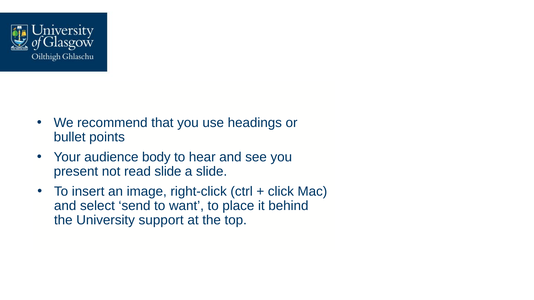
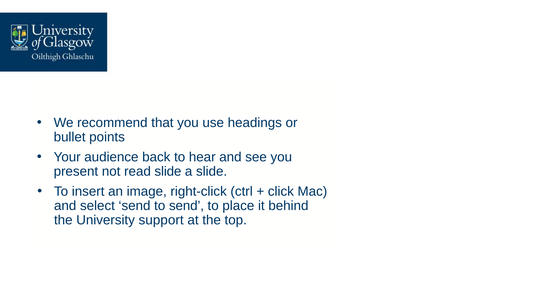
body: body -> back (156, 157)
to want: want -> send (187, 206)
